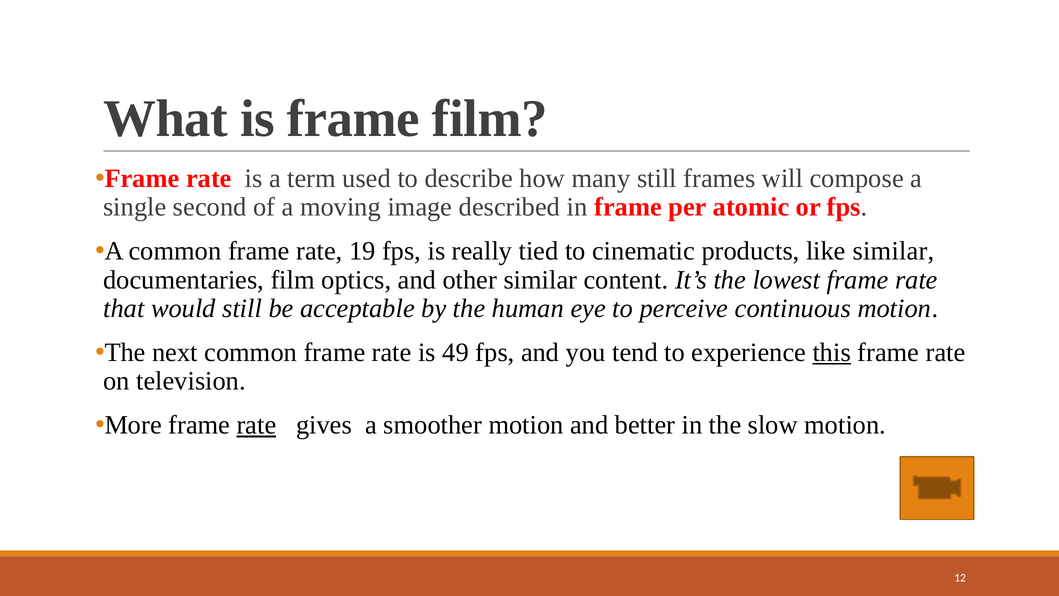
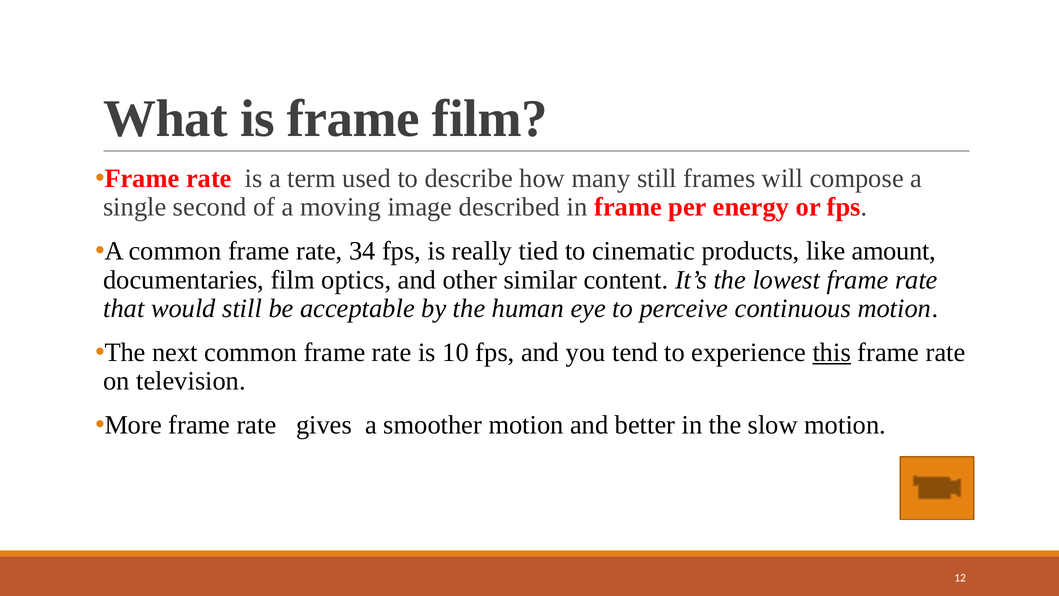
atomic: atomic -> energy (751, 207)
19: 19 -> 34 (362, 251)
like similar: similar -> amount (894, 251)
49: 49 -> 10 (456, 352)
rate underline: present -> none (256, 425)
